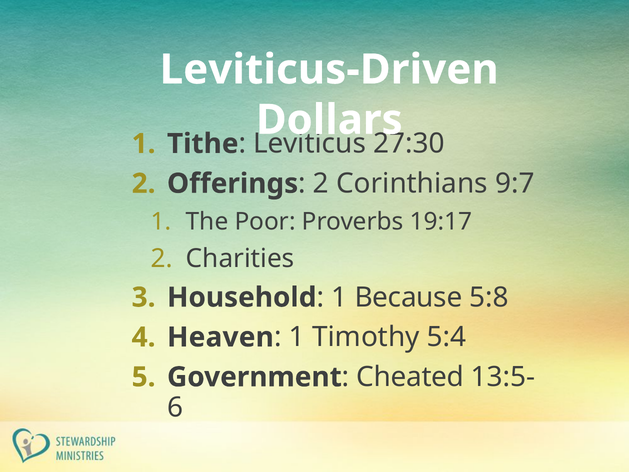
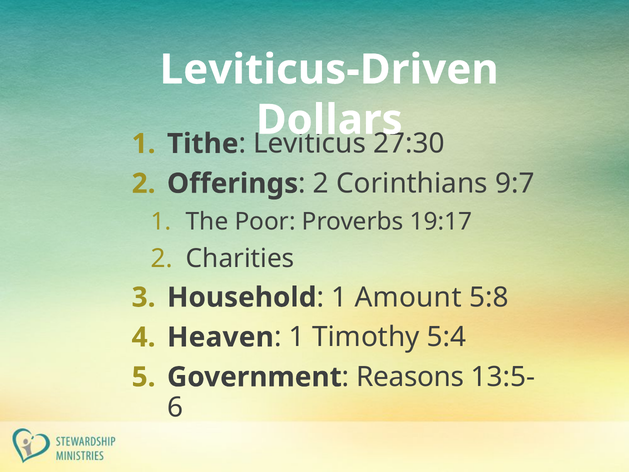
Because: Because -> Amount (408, 297)
Cheated: Cheated -> Reasons (410, 377)
